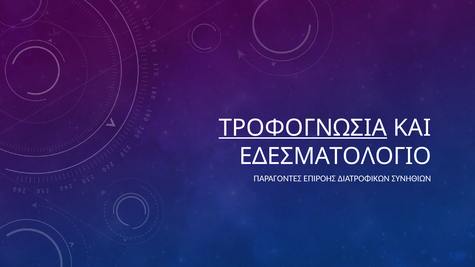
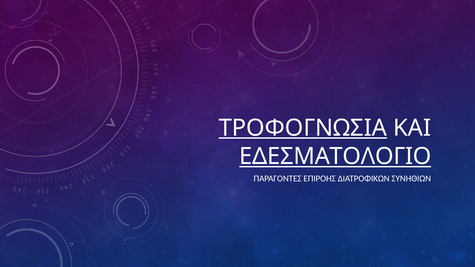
ΕΔΕΣΜΑΤΟΛΟΓΙΟ underline: none -> present (335, 156)
